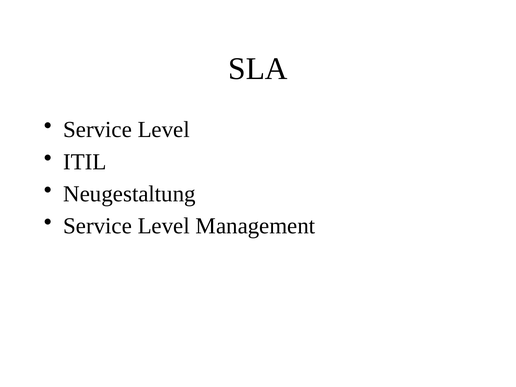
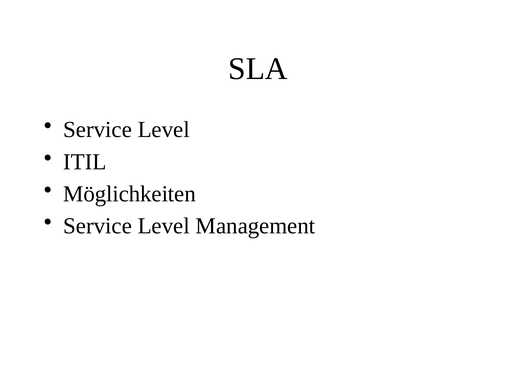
Neugestaltung: Neugestaltung -> Möglichkeiten (130, 194)
